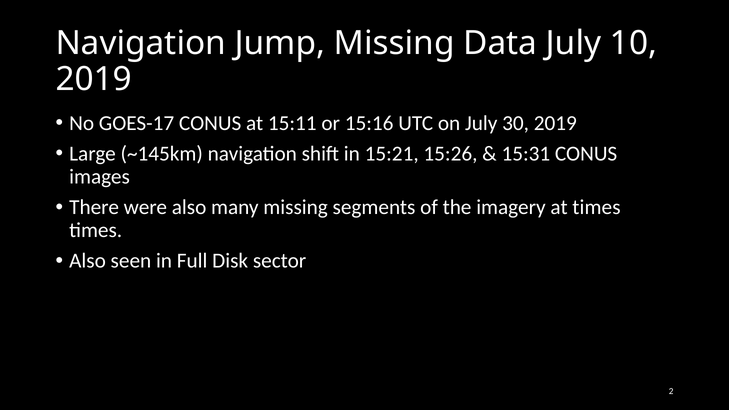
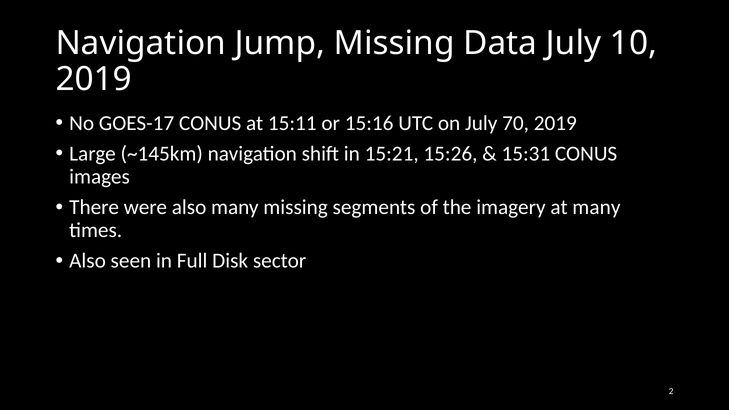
30: 30 -> 70 (516, 123)
at times: times -> many (596, 207)
